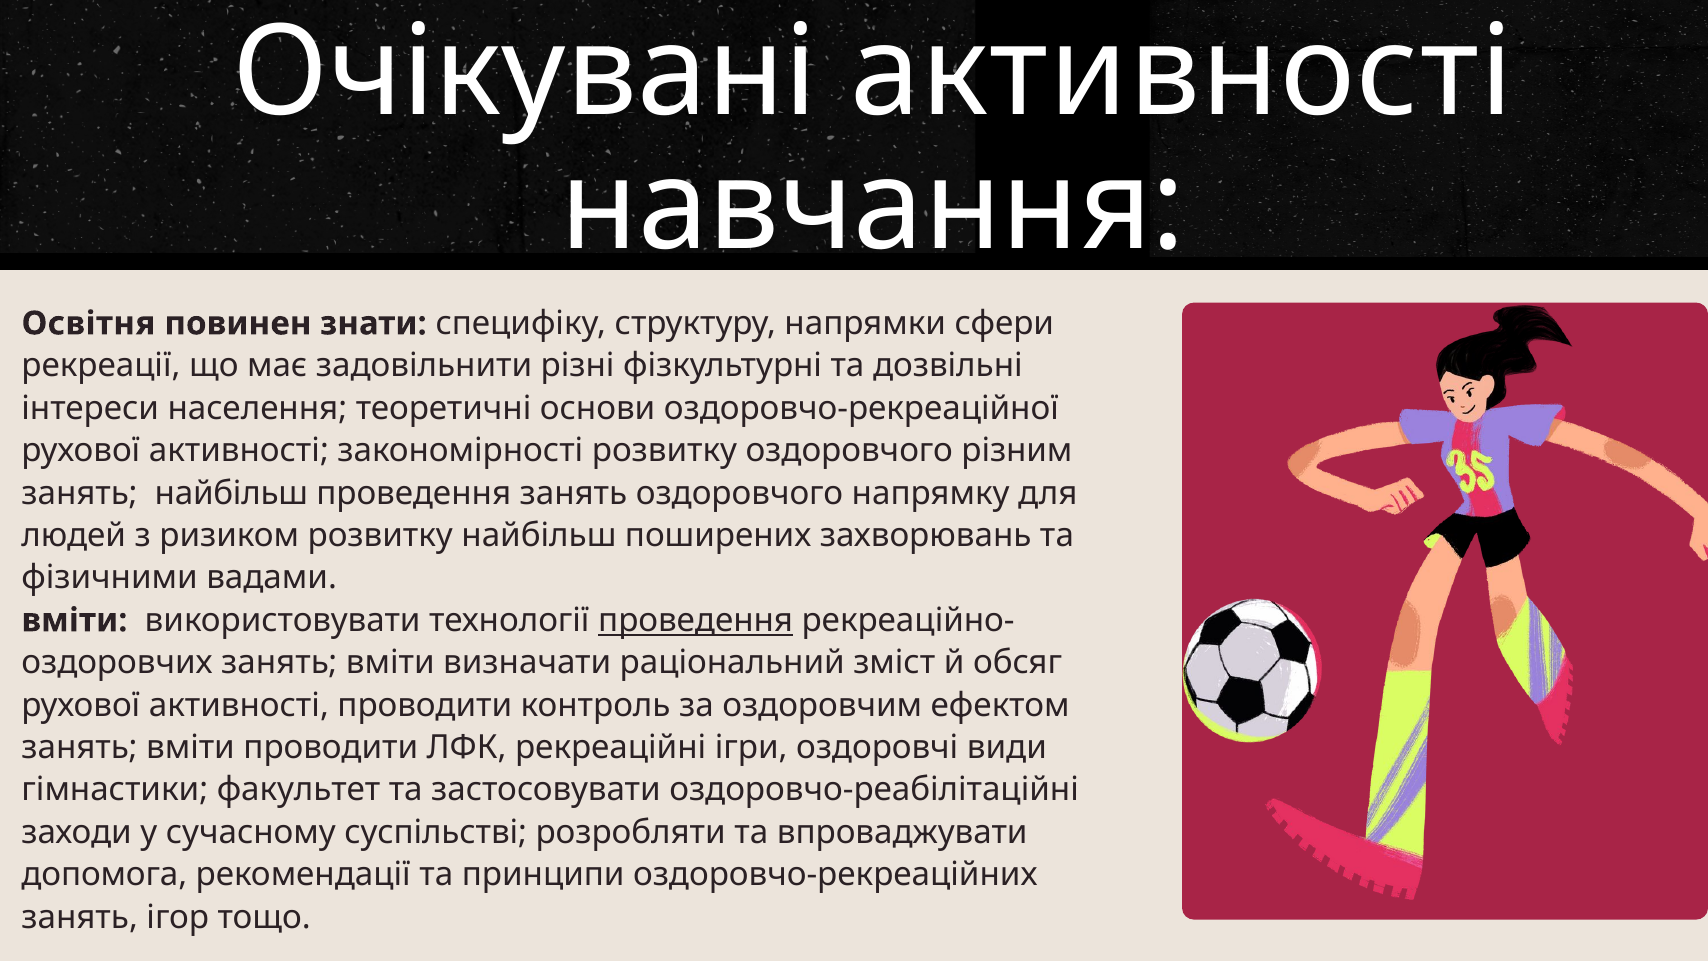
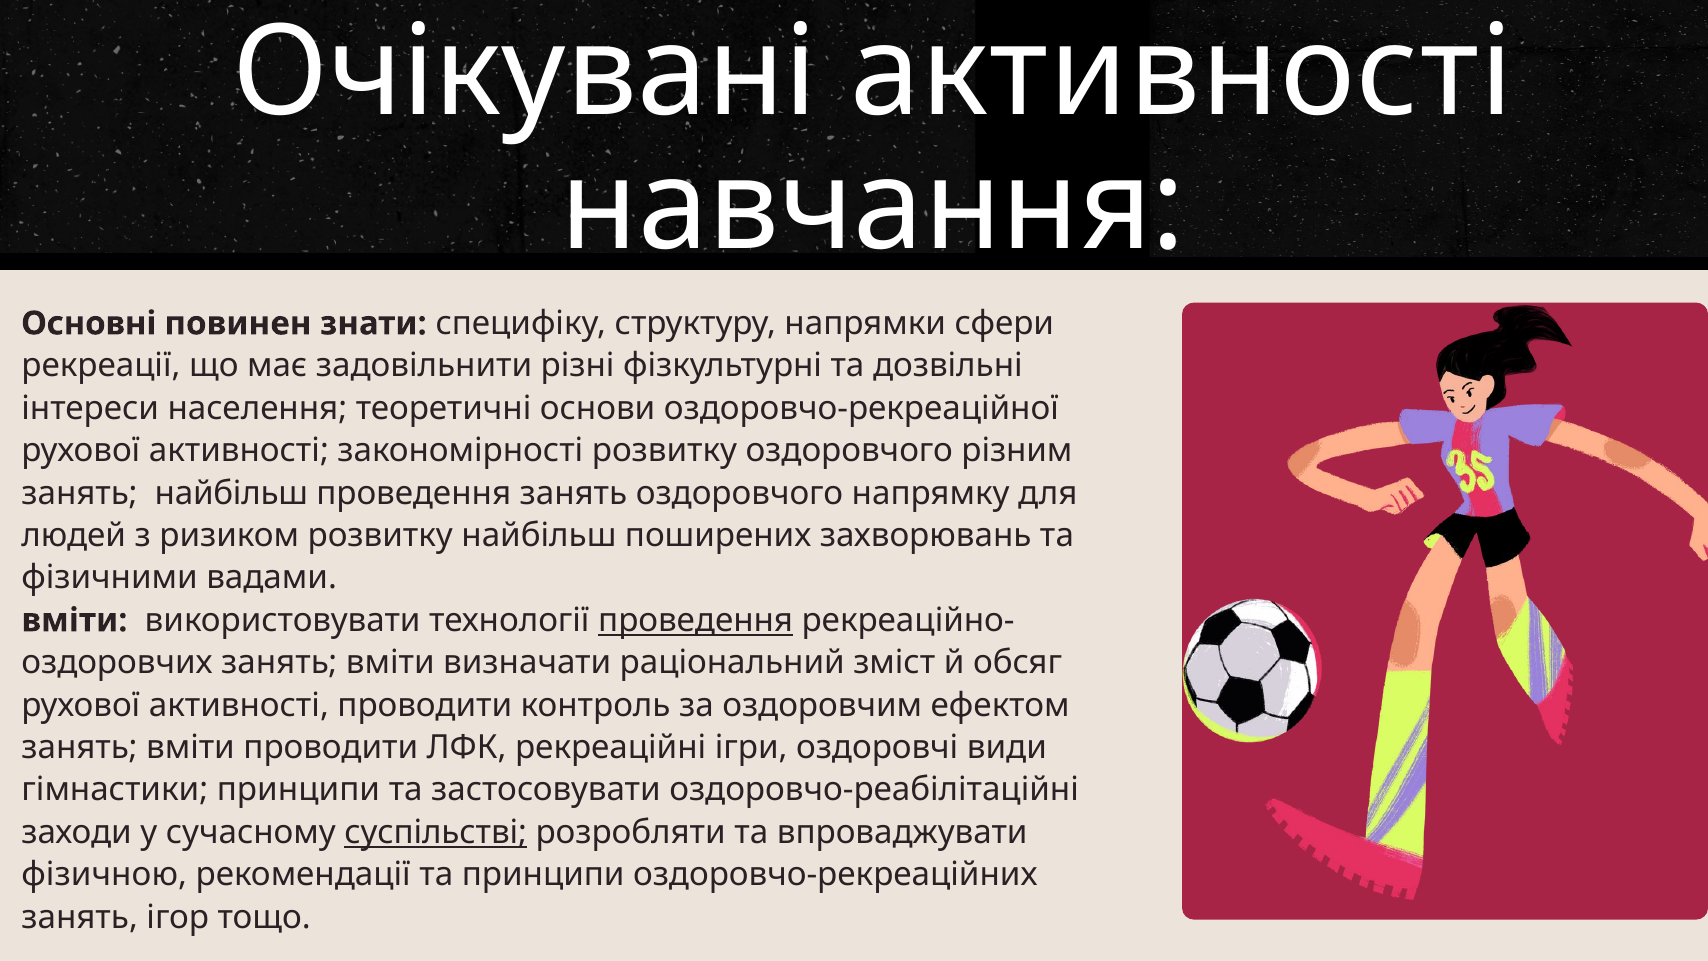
Освітня: Освітня -> Основні (89, 323)
гімнастики факультет: факультет -> принципи (298, 790)
суспільстві underline: none -> present (436, 832)
допомога: допомога -> фізичною (104, 875)
